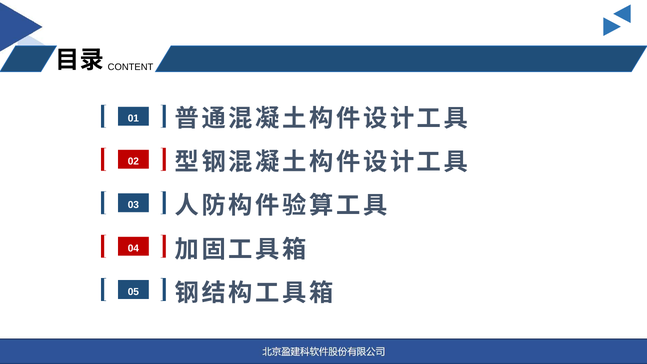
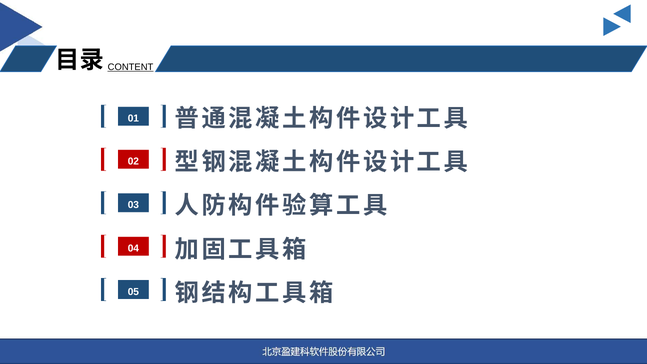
CONTENT underline: none -> present (131, 67)
